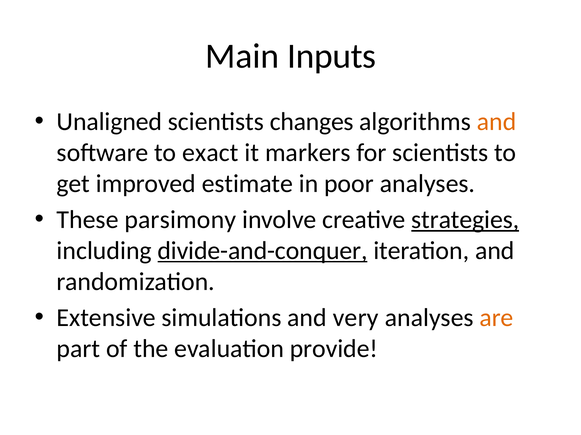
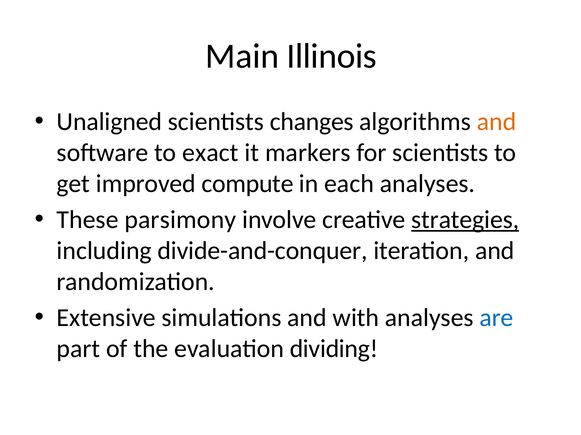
Inputs: Inputs -> Illinois (332, 56)
estimate: estimate -> compute (247, 184)
poor: poor -> each (349, 184)
divide-and-conquer underline: present -> none (263, 251)
very: very -> with (356, 318)
are colour: orange -> blue (496, 318)
provide: provide -> dividing (334, 349)
